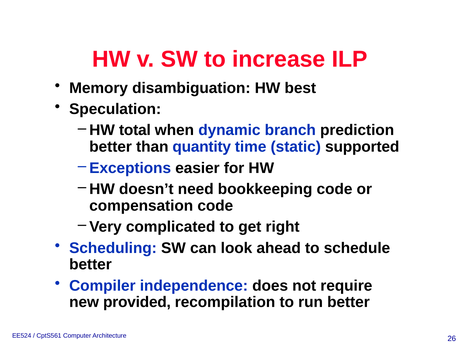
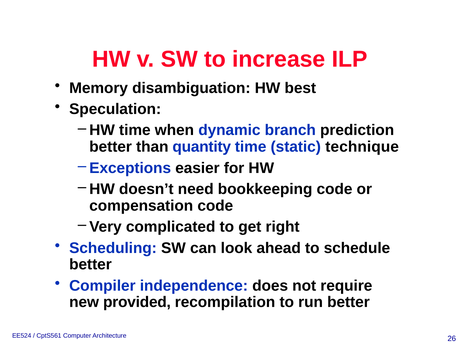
HW total: total -> time (135, 130)
supported: supported -> technique (362, 147)
